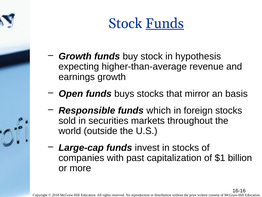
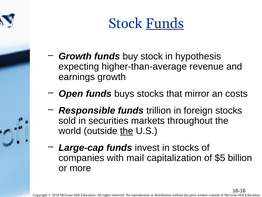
basis: basis -> costs (236, 93)
which: which -> trillion (159, 110)
the underline: none -> present (127, 131)
past: past -> mail (135, 158)
$1: $1 -> $5 (220, 158)
